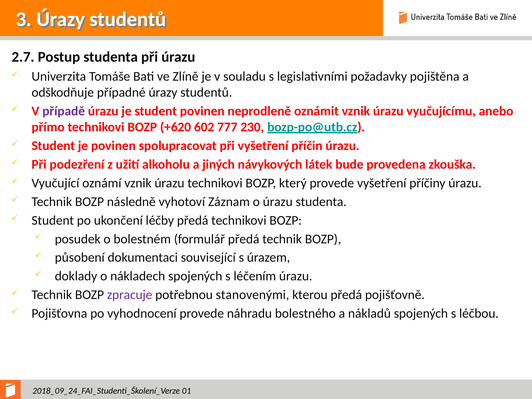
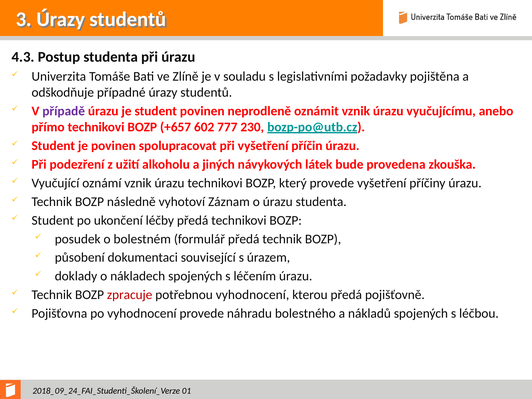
2.7: 2.7 -> 4.3 (23, 57)
+620: +620 -> +657 (176, 127)
zpracuje colour: purple -> red (130, 295)
potřebnou stanovenými: stanovenými -> vyhodnocení (252, 295)
